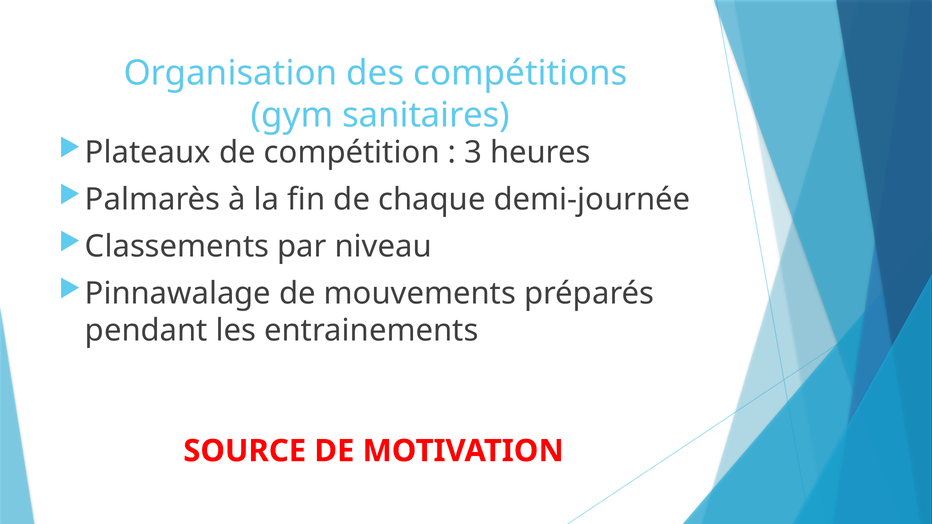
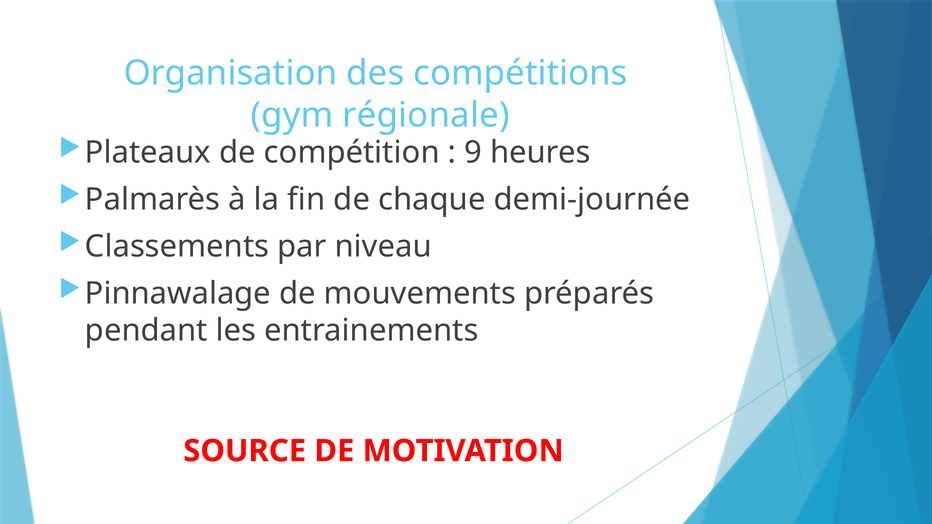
sanitaires: sanitaires -> régionale (426, 115)
3: 3 -> 9 (473, 152)
